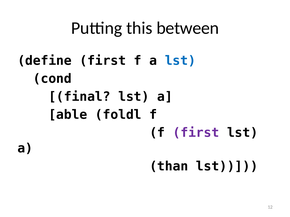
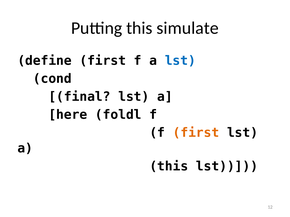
between: between -> simulate (188, 28)
able: able -> here (68, 115)
first colour: purple -> orange (196, 133)
than: than -> this (169, 167)
